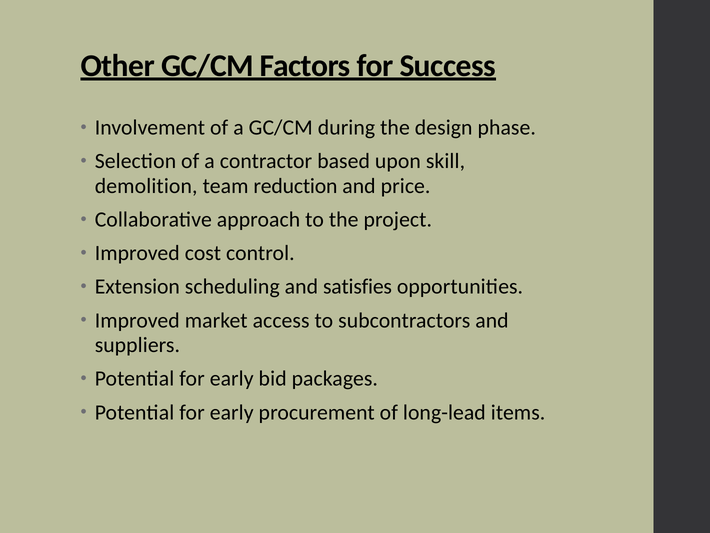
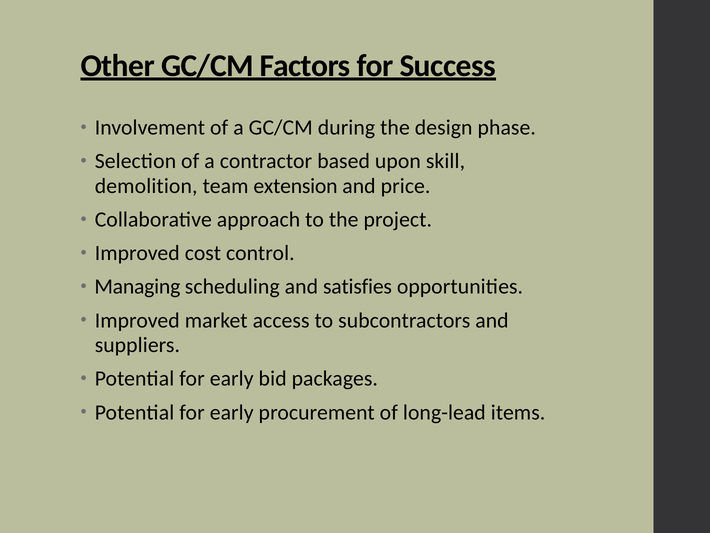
reduction: reduction -> extension (295, 186)
Extension: Extension -> Managing (137, 286)
